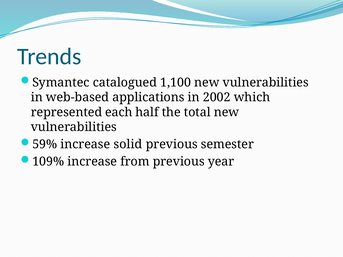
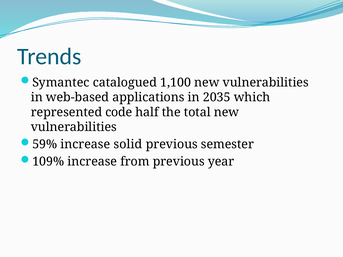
2002: 2002 -> 2035 (217, 97)
each: each -> code (119, 112)
